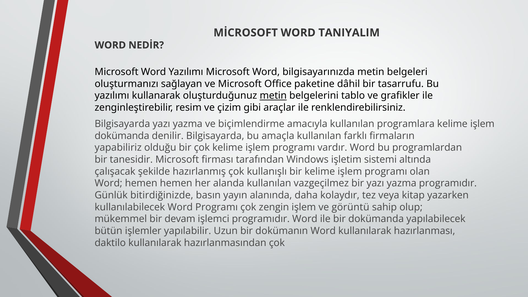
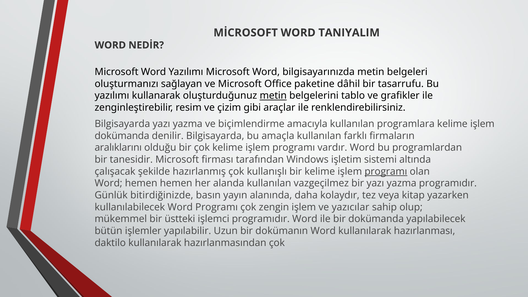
yapabiliriz: yapabiliriz -> aralıklarını (118, 148)
programı underline: none -> present (386, 171)
görüntü: görüntü -> yazıcılar (350, 207)
devam: devam -> üstteki (180, 219)
